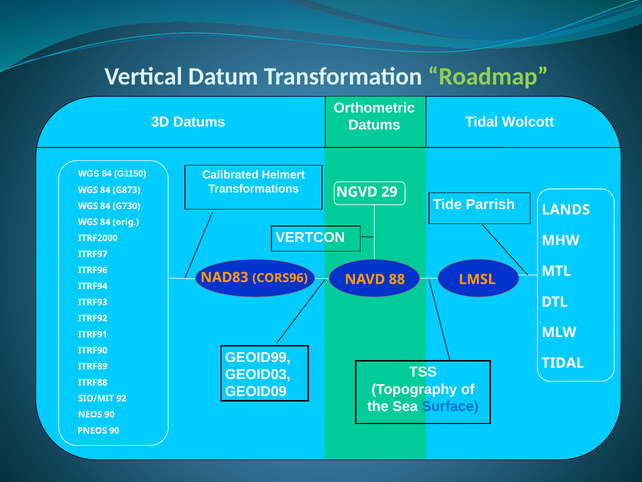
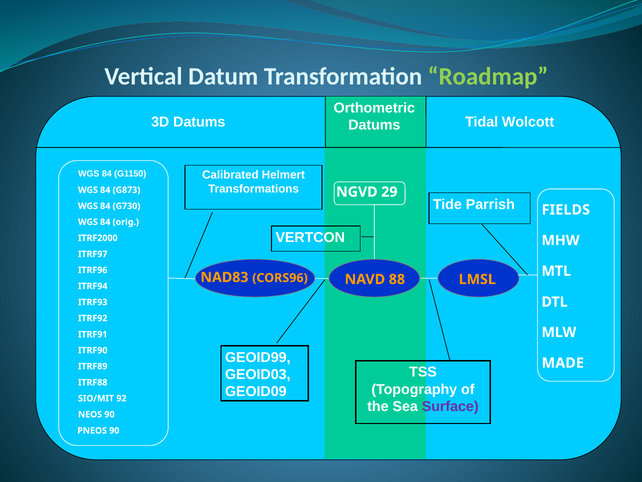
LANDS: LANDS -> FIELDS (566, 210)
TIDAL: TIDAL -> MADE (563, 363)
Surface colour: blue -> purple (450, 406)
